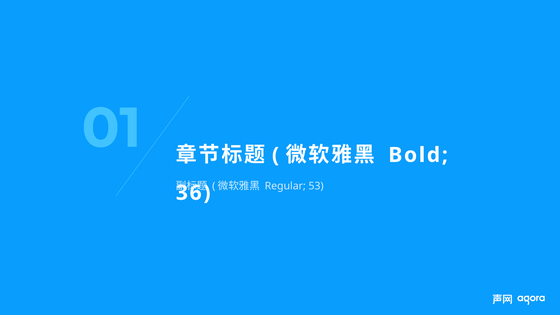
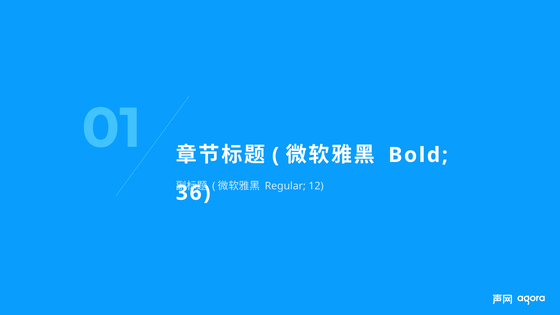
53: 53 -> 12 (316, 186)
